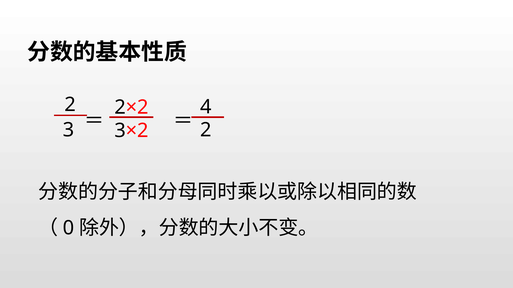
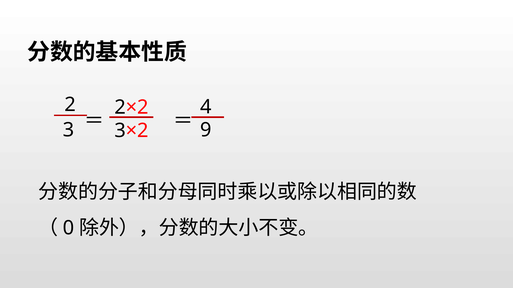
3×2 2: 2 -> 9 (206, 130)
